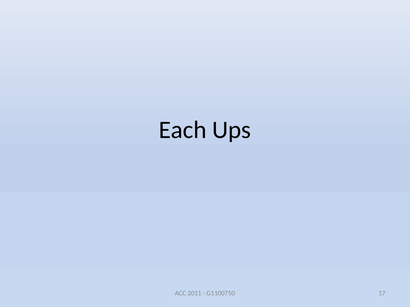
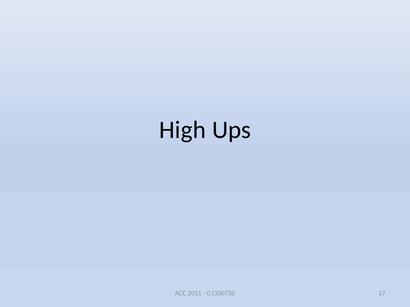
Each: Each -> High (183, 130)
